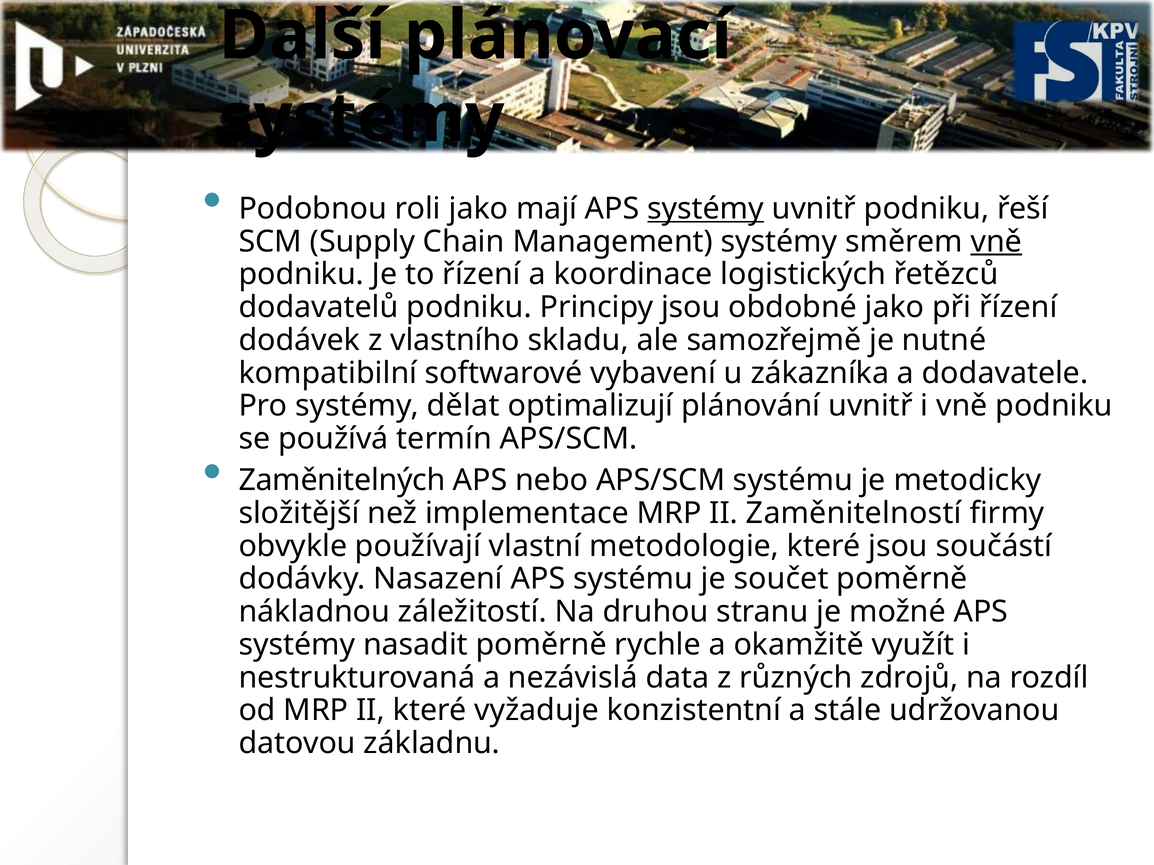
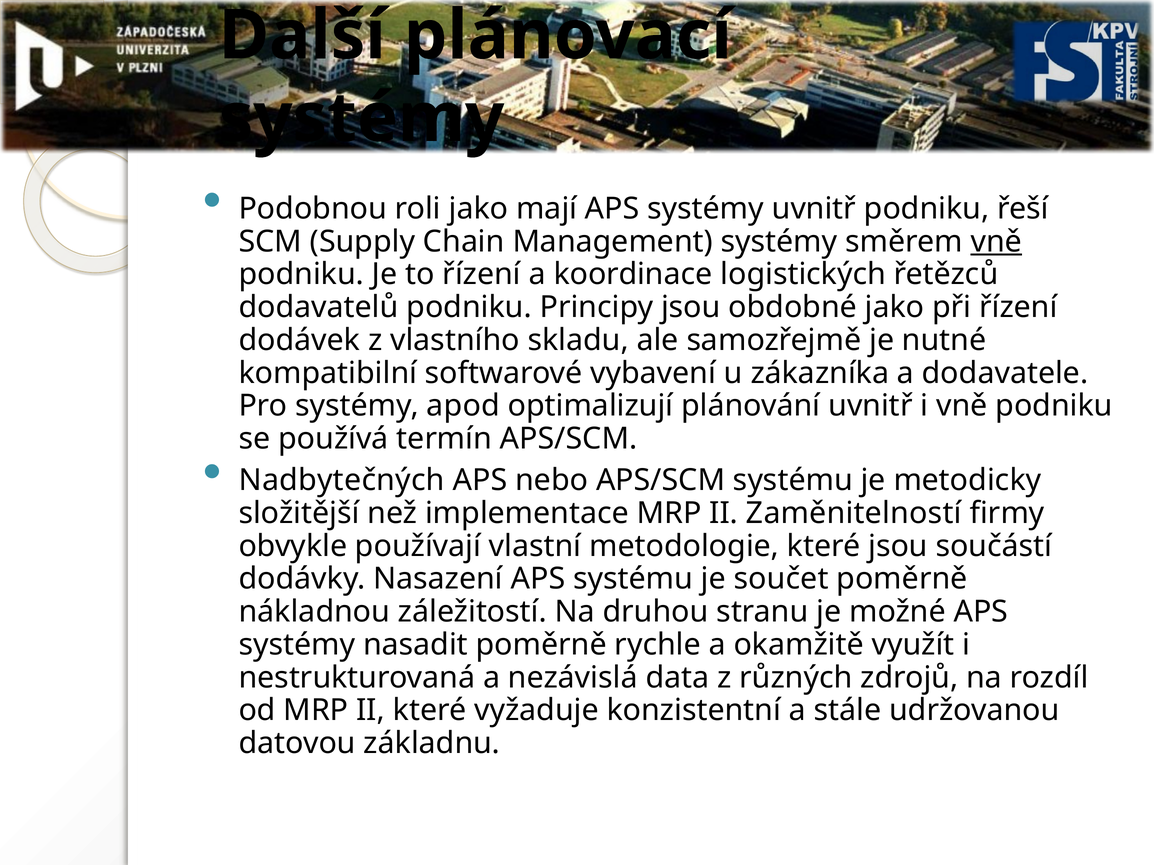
systémy underline: present -> none (706, 209)
dělat: dělat -> apod (463, 406)
Zaměnitelných: Zaměnitelných -> Nadbytečných (342, 481)
